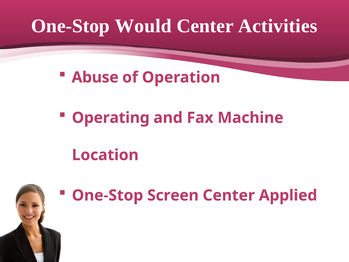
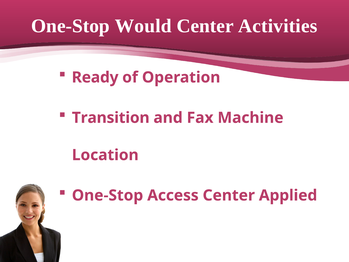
Abuse: Abuse -> Ready (95, 77)
Operating: Operating -> Transition (111, 118)
Screen: Screen -> Access (173, 195)
